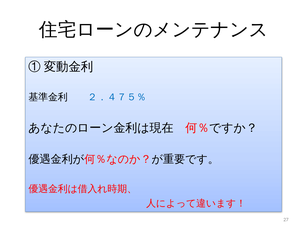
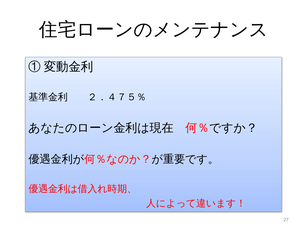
２．４７５％ colour: blue -> black (117, 97)
